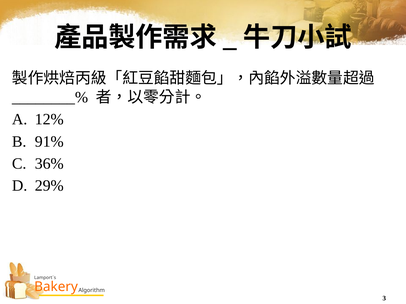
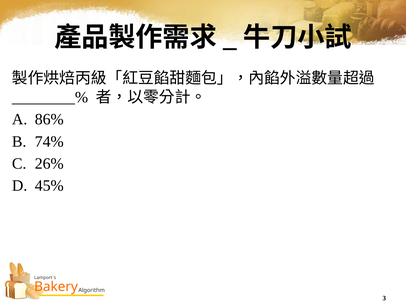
12%: 12% -> 86% (49, 120)
91%: 91% -> 74% (49, 142)
36%: 36% -> 26% (49, 164)
29%: 29% -> 45% (49, 186)
